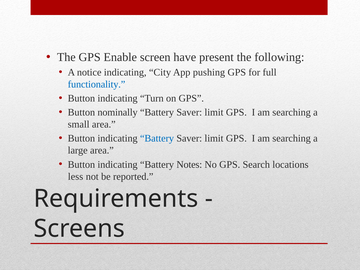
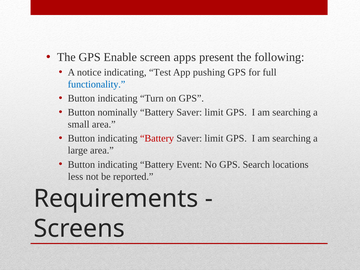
have: have -> apps (185, 57)
City: City -> Test (160, 72)
Battery colour: blue -> red (157, 138)
Notes: Notes -> Event (189, 164)
